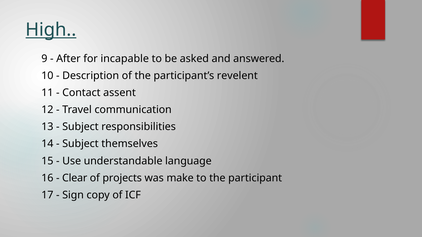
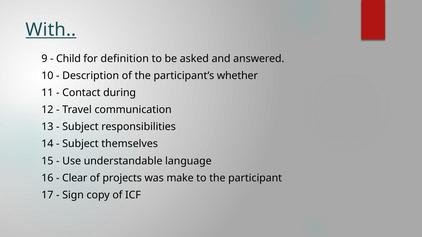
High: High -> With (51, 30)
After: After -> Child (68, 59)
incapable: incapable -> definition (125, 59)
revelent: revelent -> whether (237, 76)
assent: assent -> during (120, 93)
